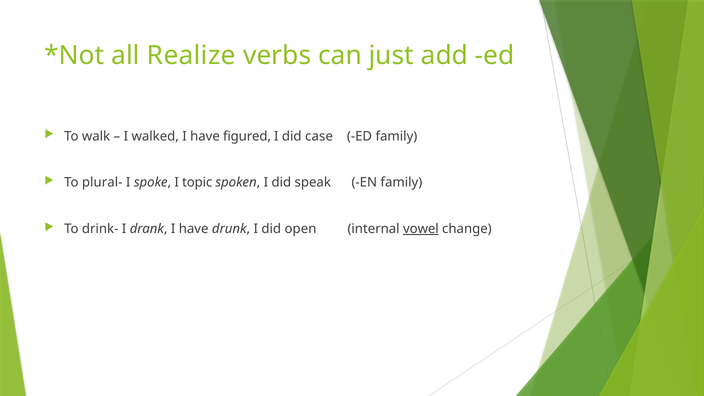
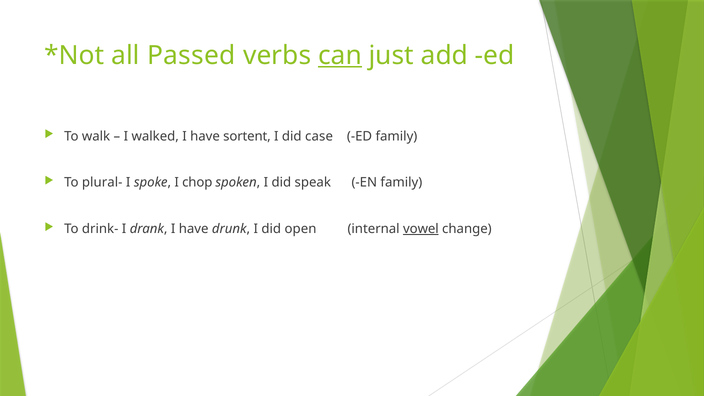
Realize: Realize -> Passed (191, 56)
can underline: none -> present (340, 56)
figured: figured -> sortent (247, 136)
topic: topic -> chop (197, 183)
